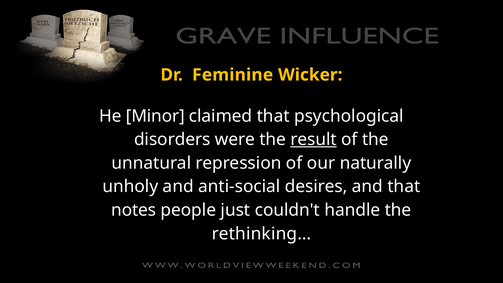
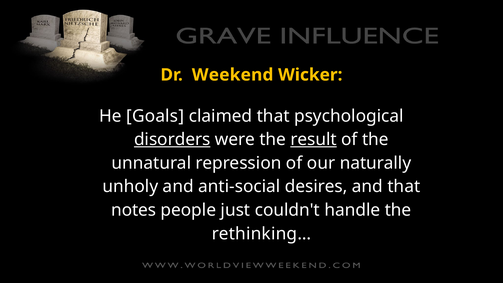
Feminine: Feminine -> Weekend (233, 75)
Minor: Minor -> Goals (155, 116)
disorders underline: none -> present (172, 139)
